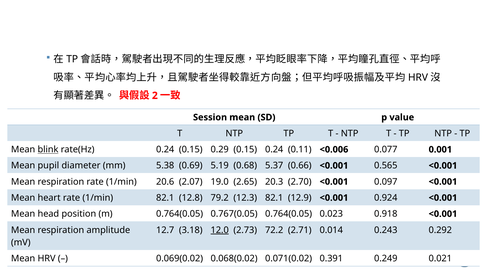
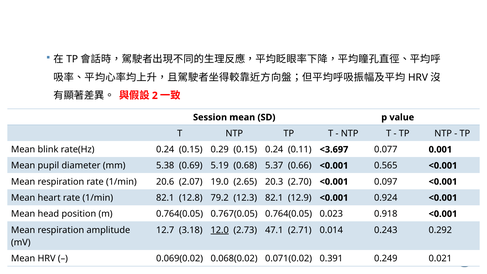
blink underline: present -> none (48, 149)
<0.006: <0.006 -> <3.697 (334, 149)
72.2: 72.2 -> 47.1 (274, 230)
